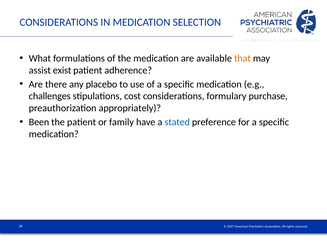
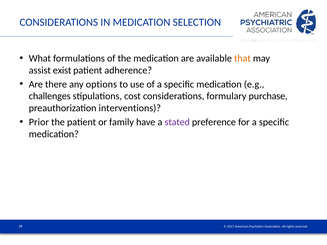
placebo: placebo -> options (101, 84)
appropriately: appropriately -> interventions (130, 108)
Been: Been -> Prior (39, 122)
stated colour: blue -> purple (177, 122)
